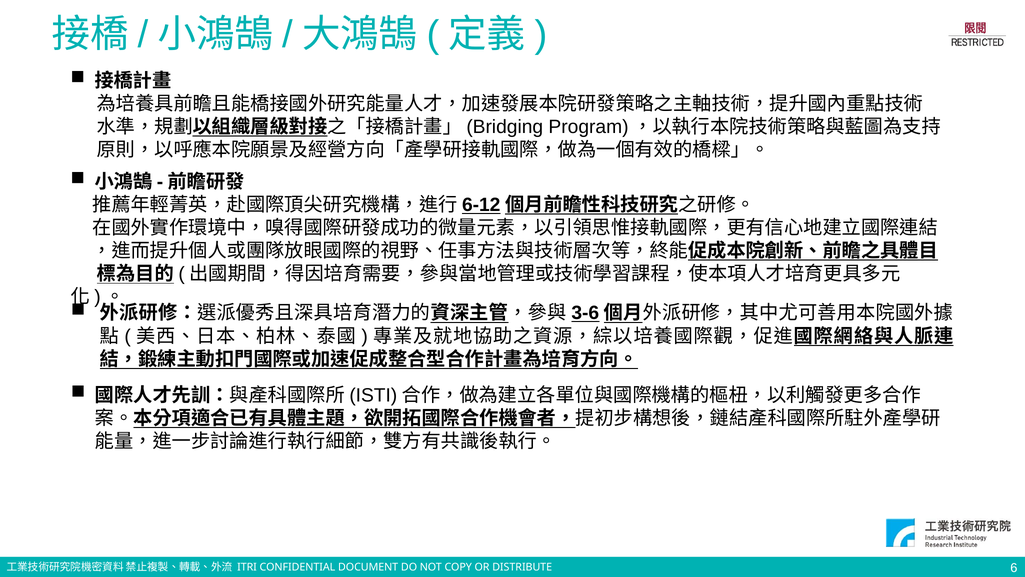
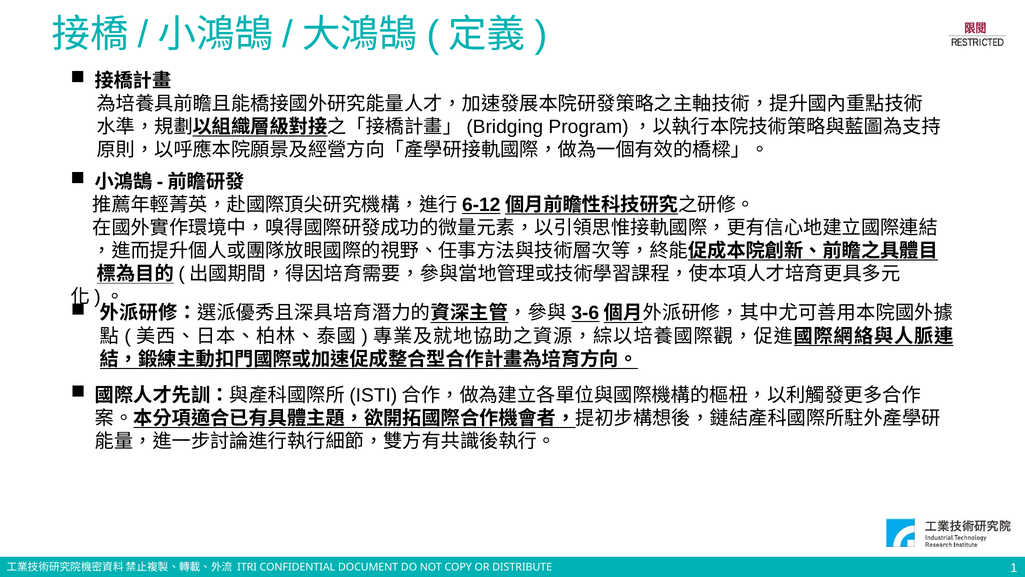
6: 6 -> 1 (1014, 567)
